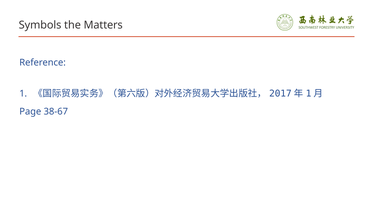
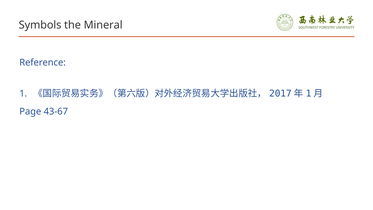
Matters: Matters -> Mineral (103, 25)
38-67: 38-67 -> 43-67 (56, 111)
